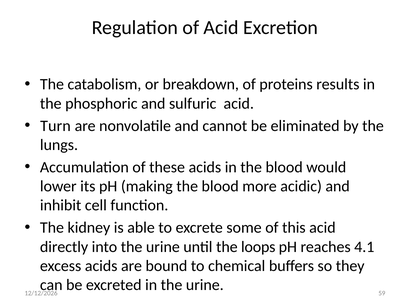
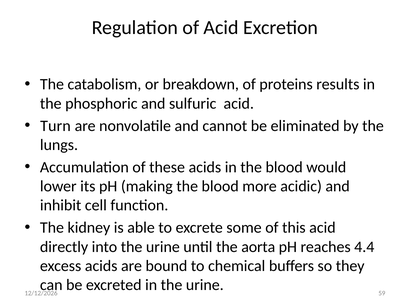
loops: loops -> aorta (258, 247)
4.1: 4.1 -> 4.4 (364, 247)
